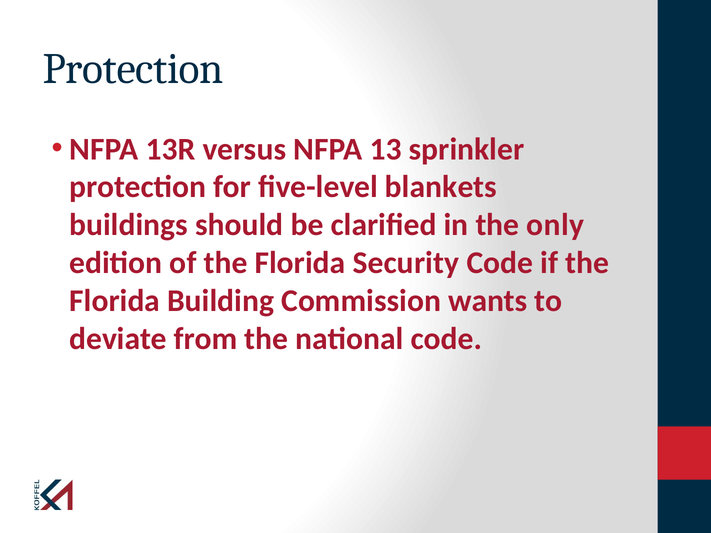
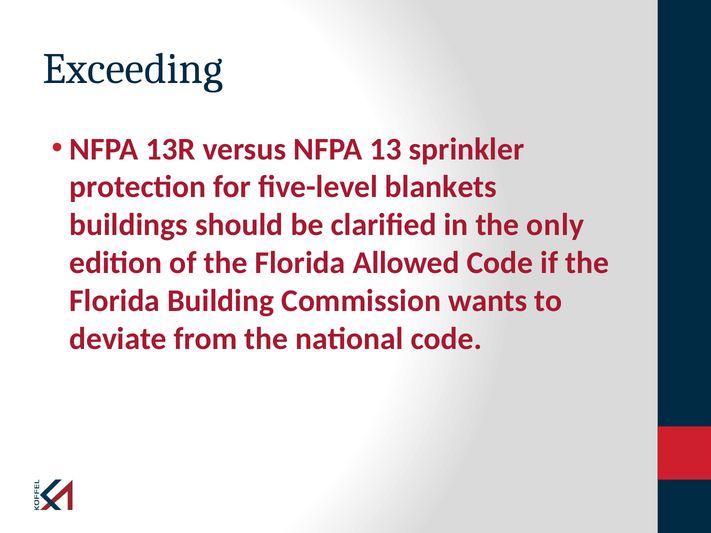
Protection: Protection -> Exceeding (133, 69)
Security: Security -> Allowed (406, 263)
